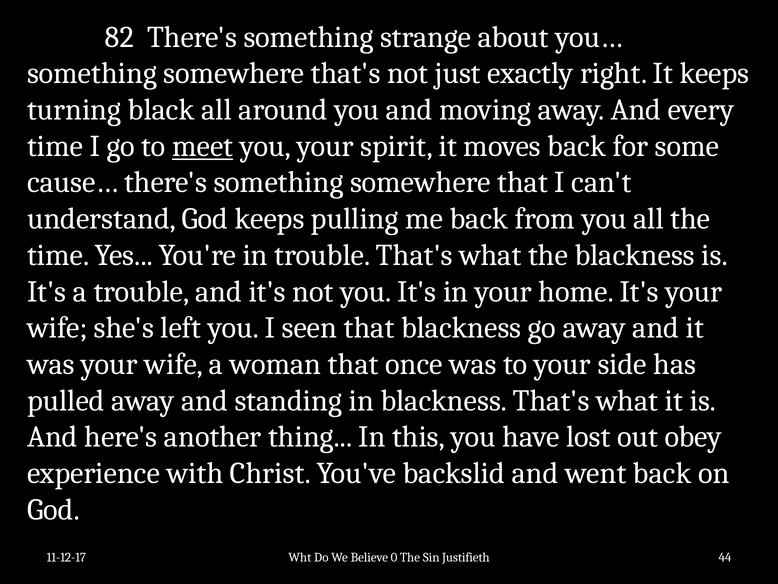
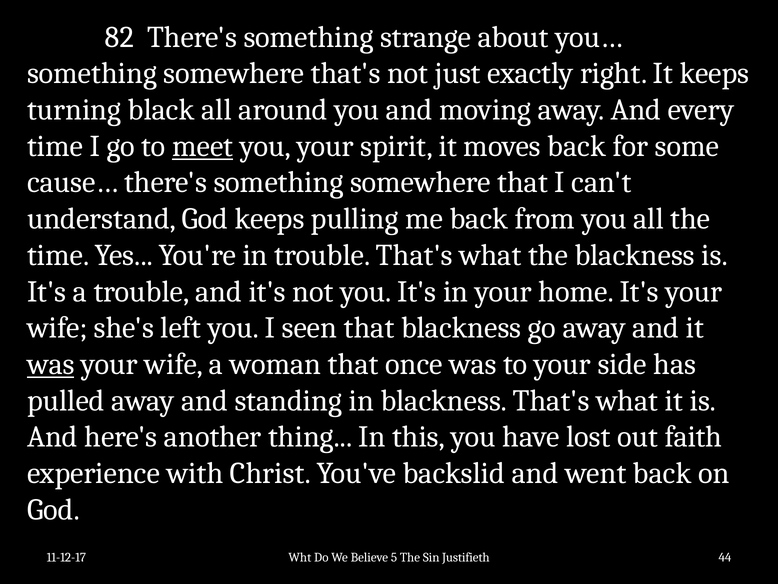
was underline: none -> present (51, 364)
obey: obey -> faith (693, 437)
0: 0 -> 5 (394, 557)
